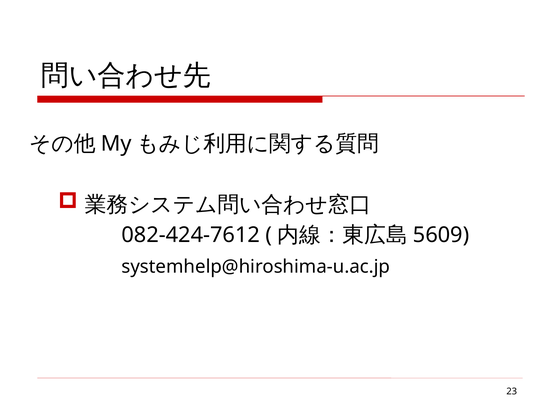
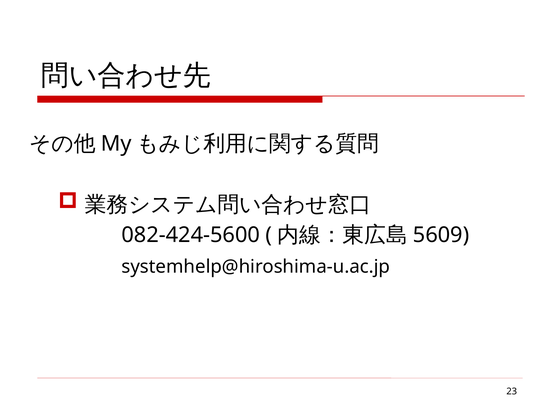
082-424-7612: 082-424-7612 -> 082-424-5600 (191, 235)
